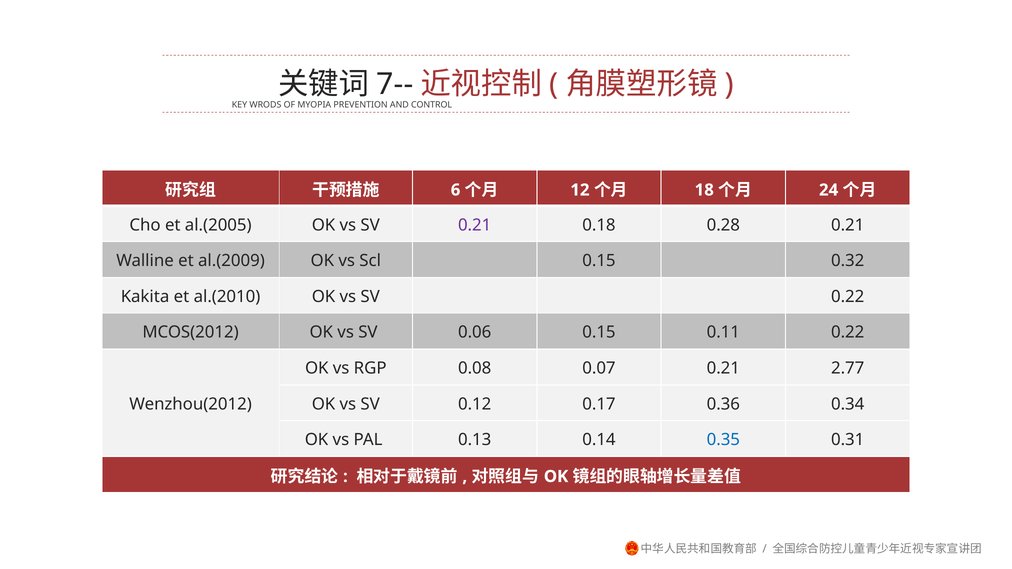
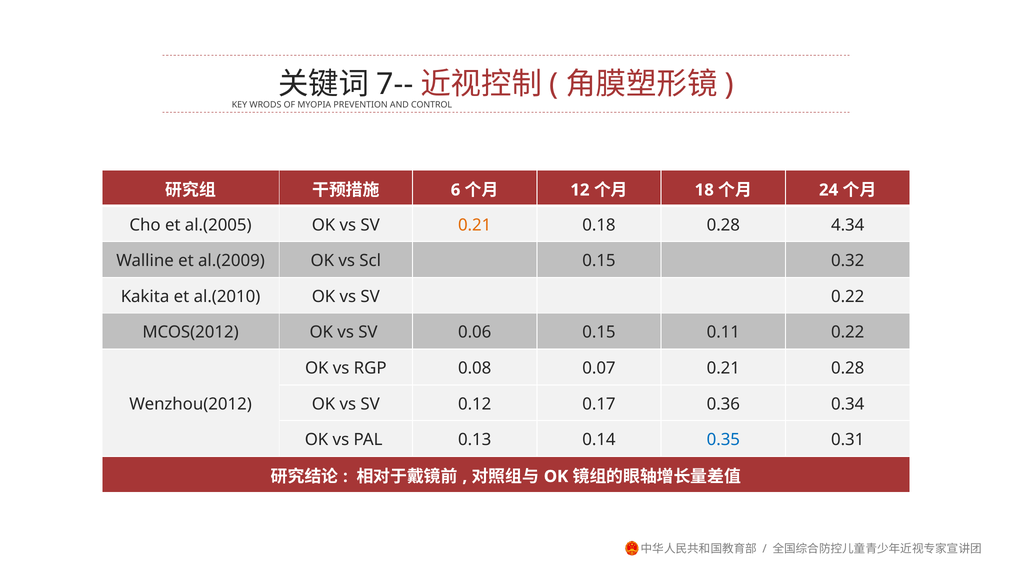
0.21 colour: purple -> orange (475, 225)
0.28 0.21: 0.21 -> 4.34 (848, 225)
0.21 2.77: 2.77 -> 0.28 (848, 368)
